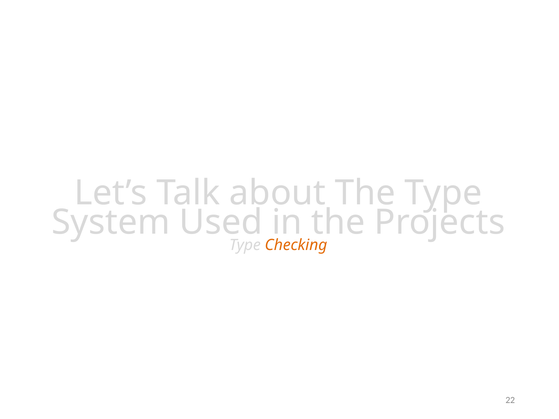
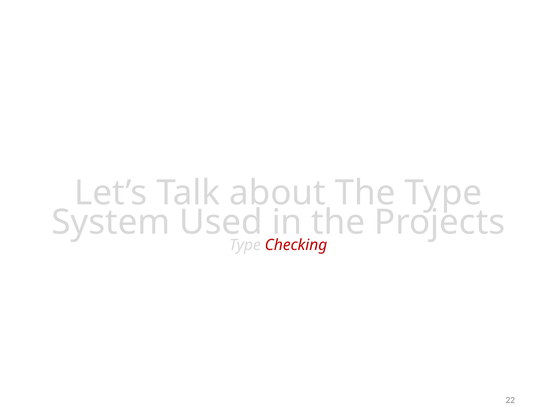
Checking colour: orange -> red (296, 245)
